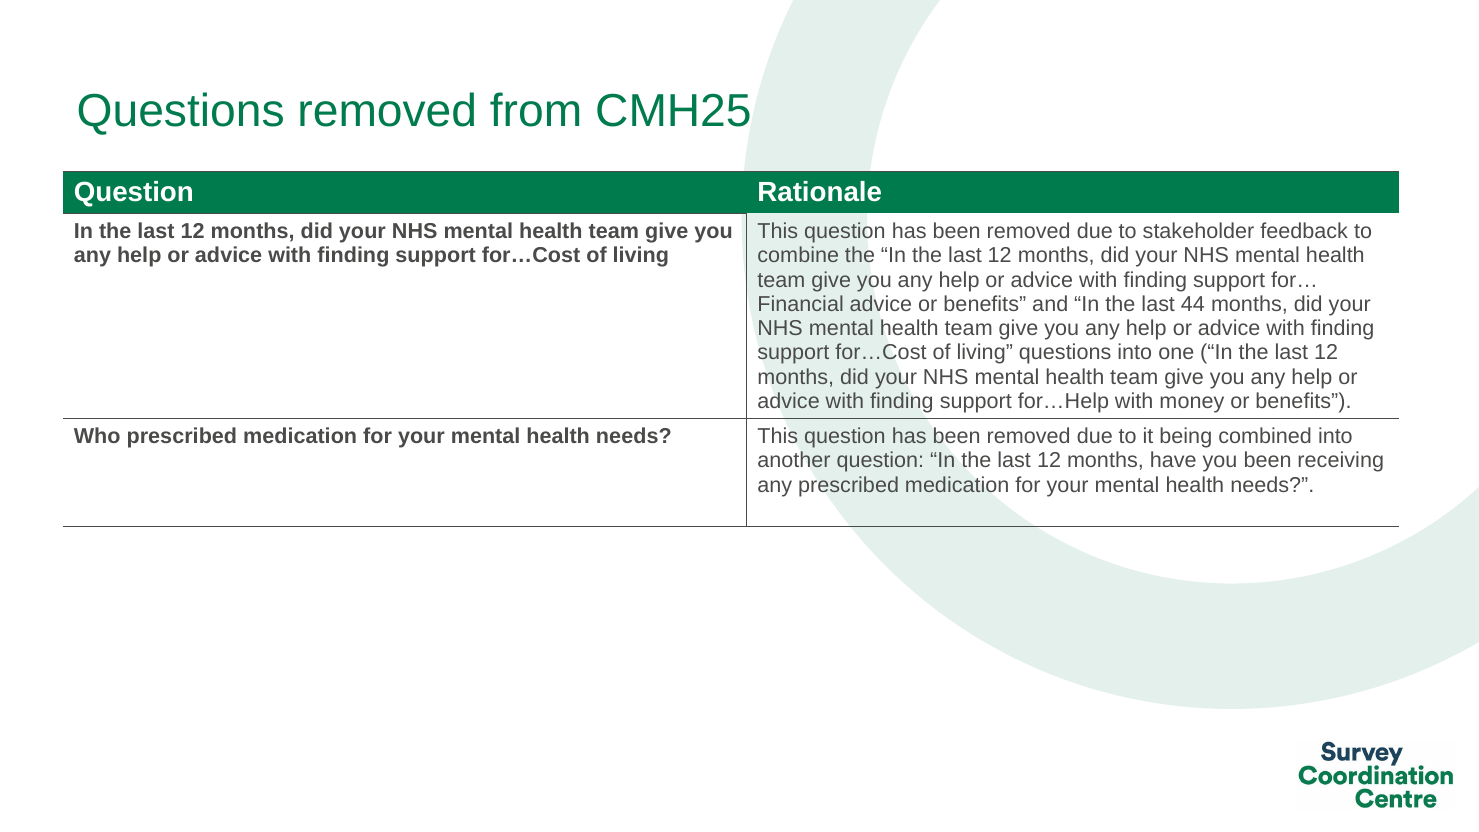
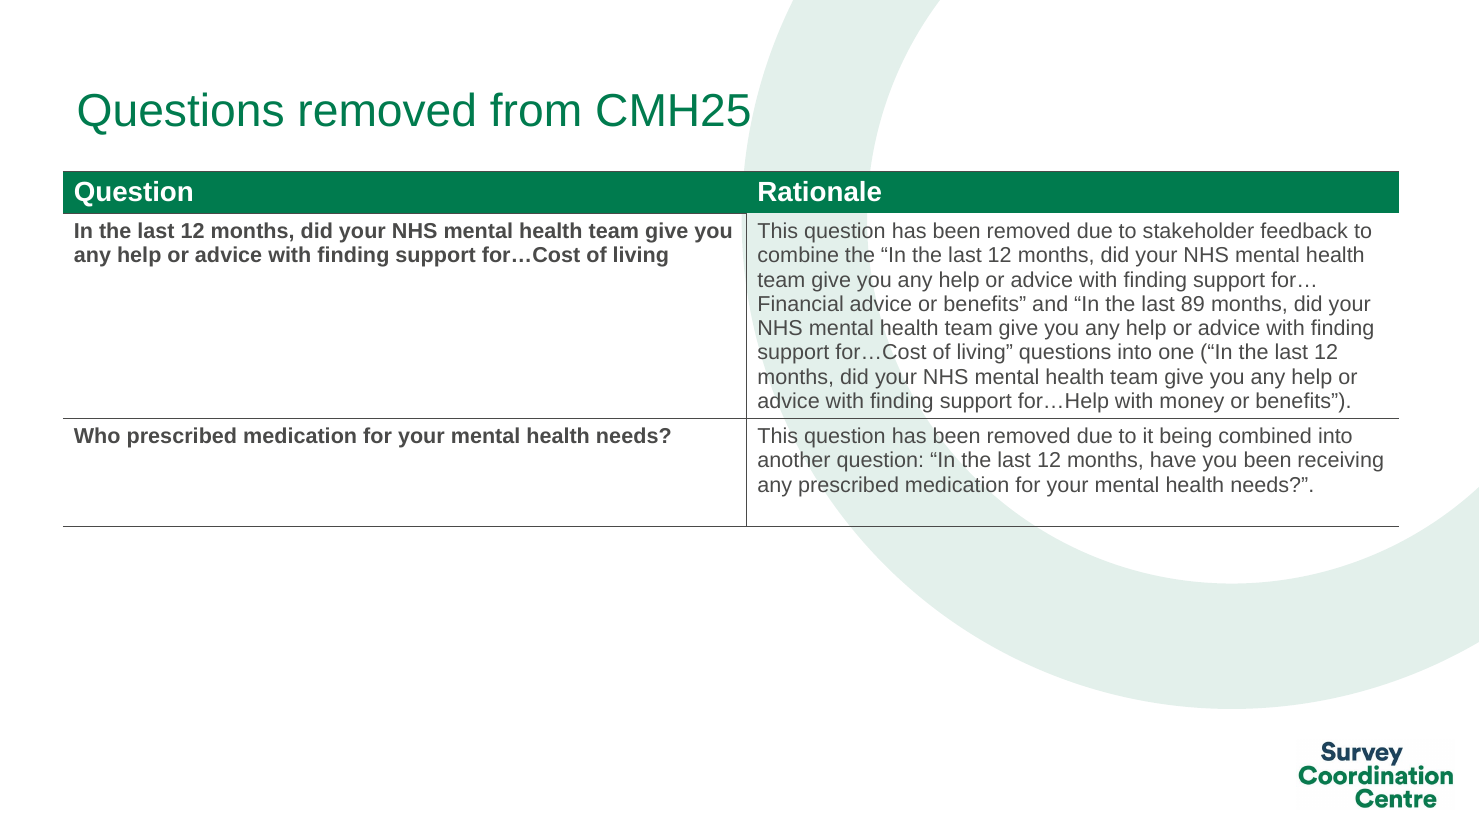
44: 44 -> 89 (1193, 304)
